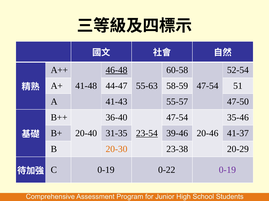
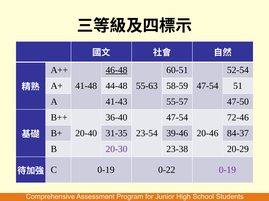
60-58: 60-58 -> 60-51 (177, 70)
44-47: 44-47 -> 44-48 (116, 86)
35-46: 35-46 -> 72-46 (238, 118)
23-54 underline: present -> none (147, 134)
41-37: 41-37 -> 84-37 (238, 134)
20-30 colour: orange -> purple (116, 150)
